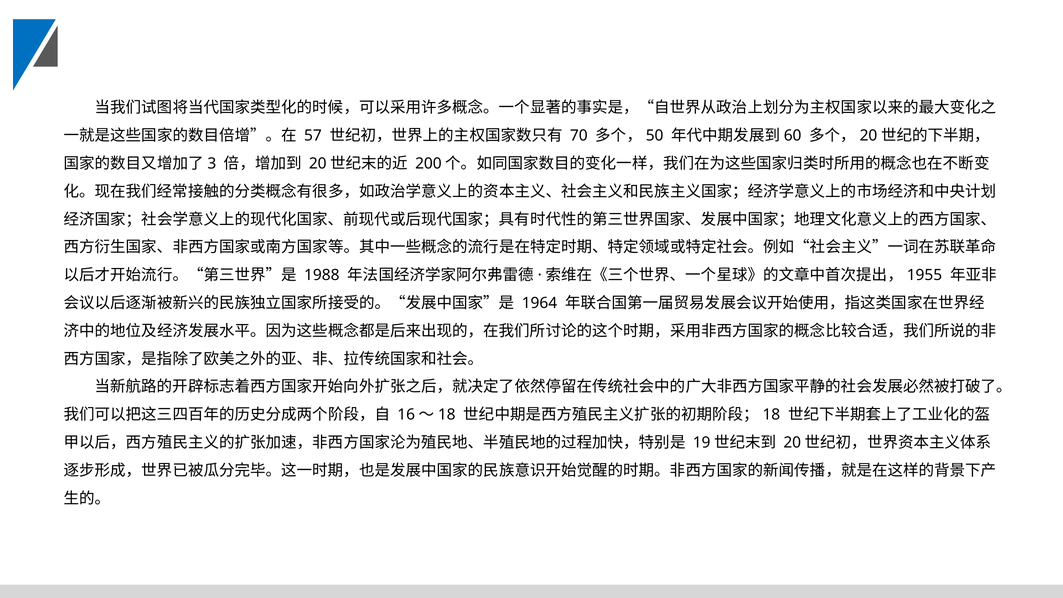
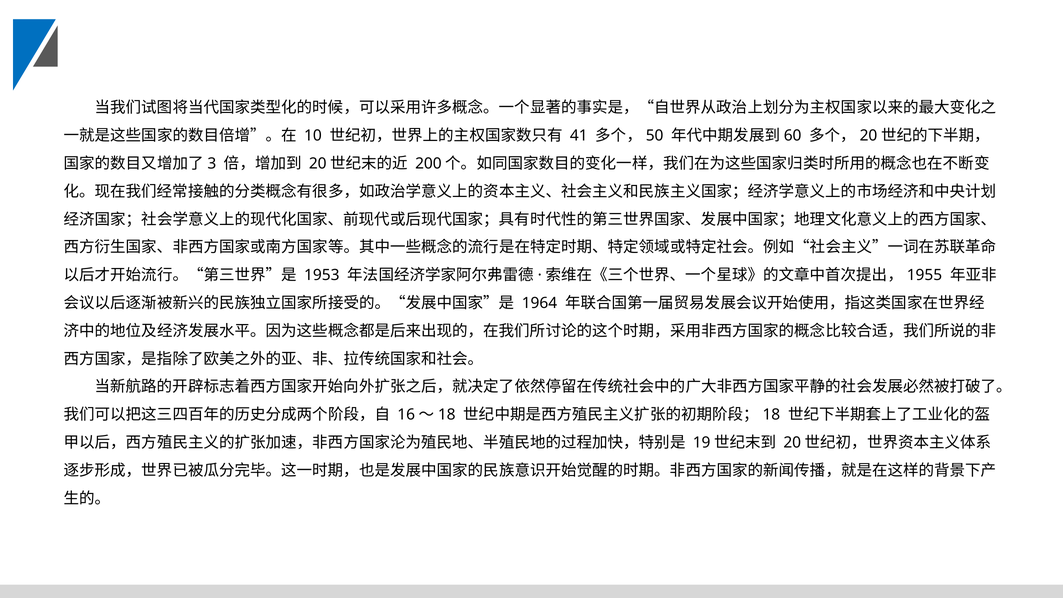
57: 57 -> 10 (313, 136)
70: 70 -> 41 (579, 136)
1988: 1988 -> 1953 (322, 275)
